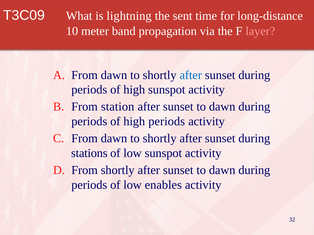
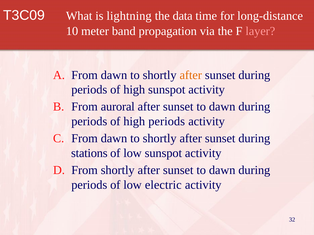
sent: sent -> data (183, 16)
after colour: blue -> orange (191, 75)
station: station -> auroral (118, 107)
enables: enables -> electric (163, 185)
